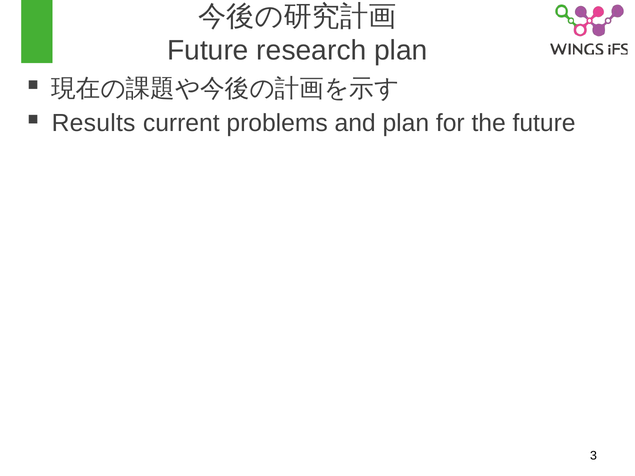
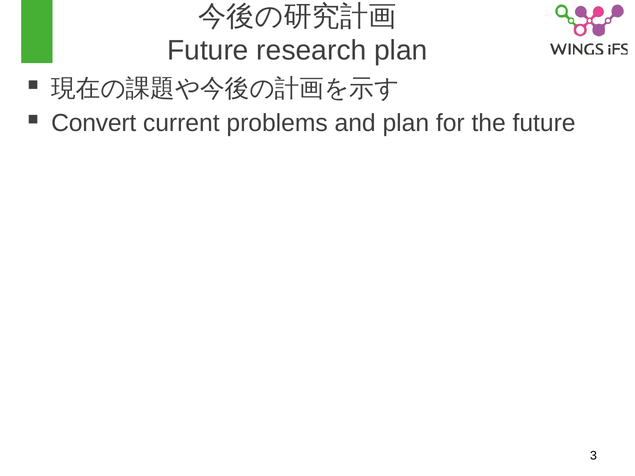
Results: Results -> Convert (94, 123)
